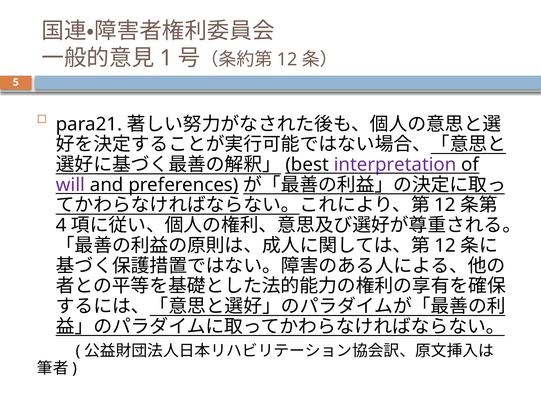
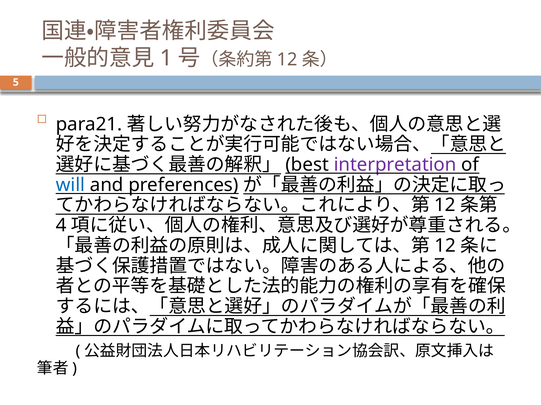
will colour: purple -> blue (70, 185)
